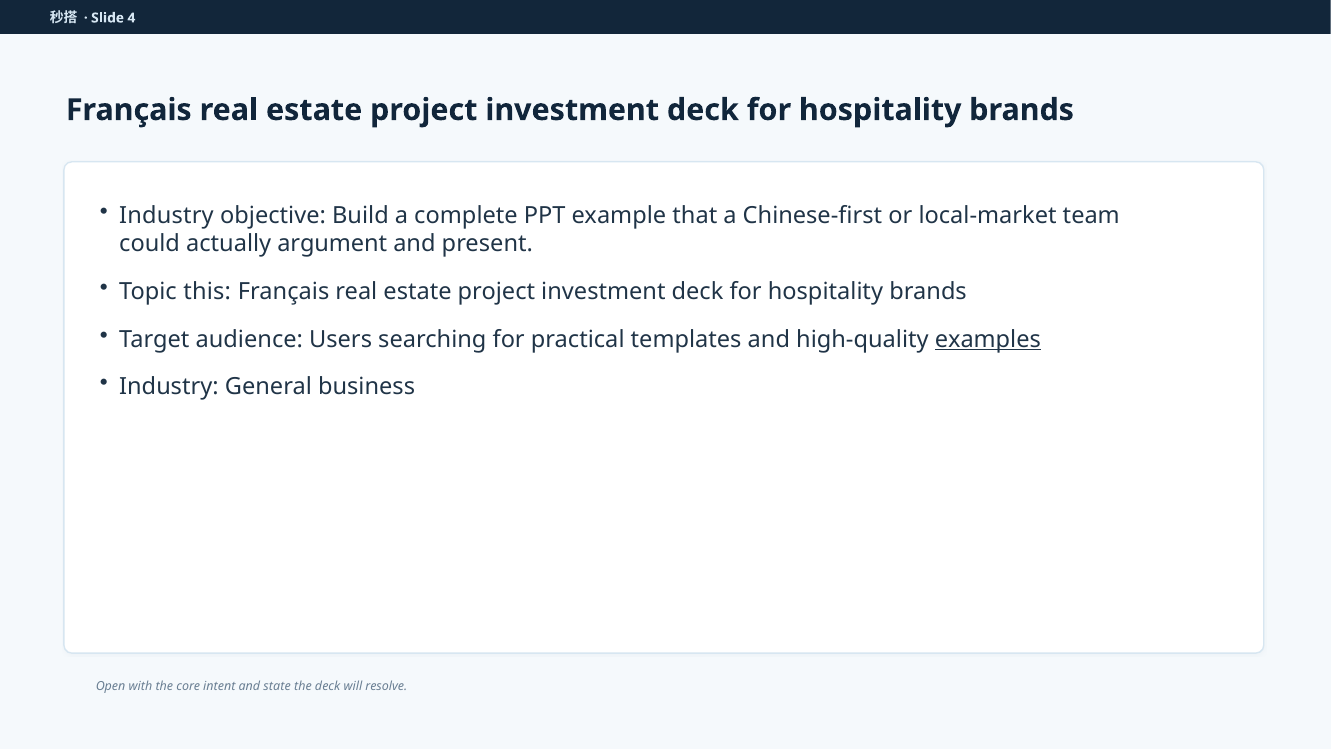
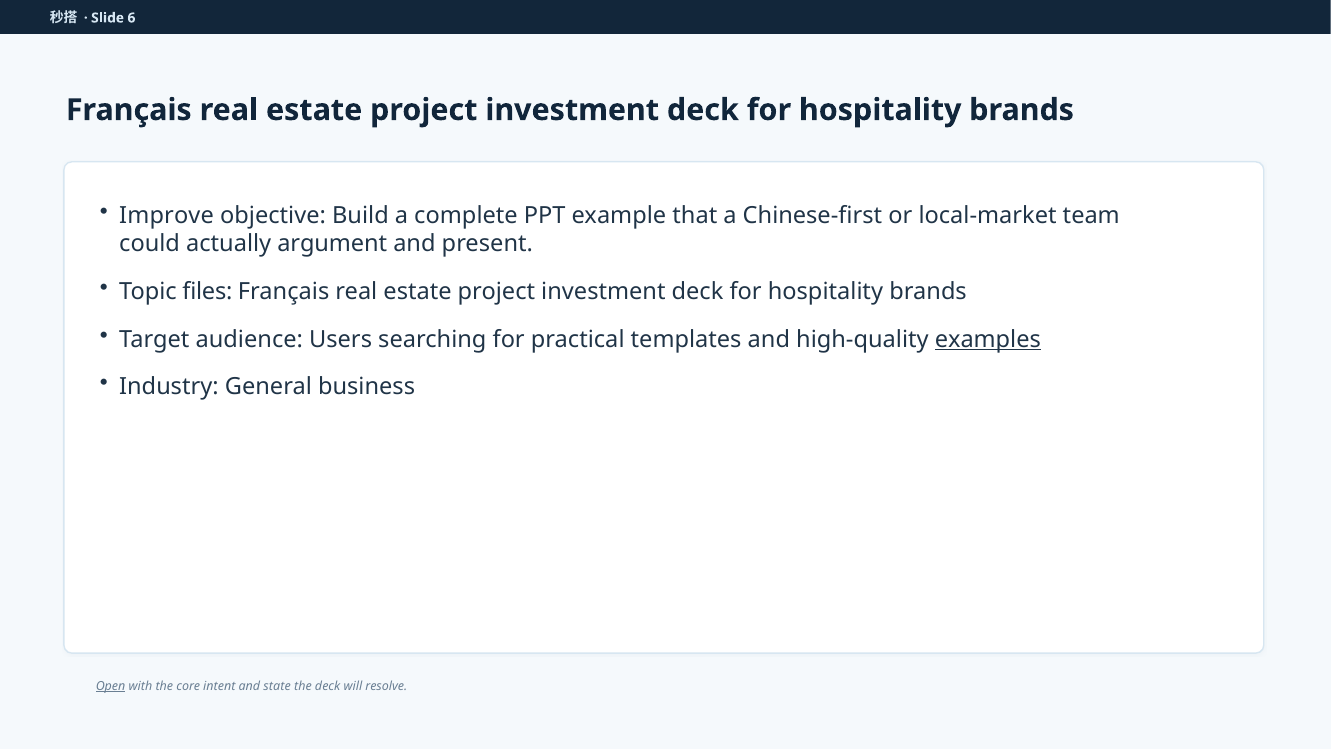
4: 4 -> 6 (131, 18)
Industry: Industry -> Improve (167, 215)
this: this -> files (207, 291)
Open underline: none -> present (111, 686)
